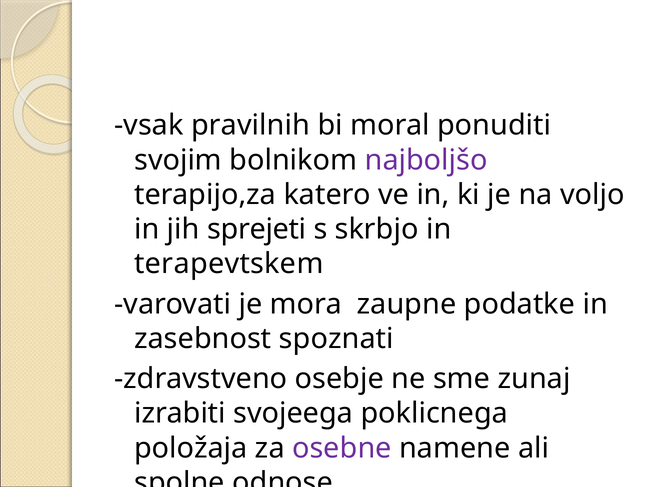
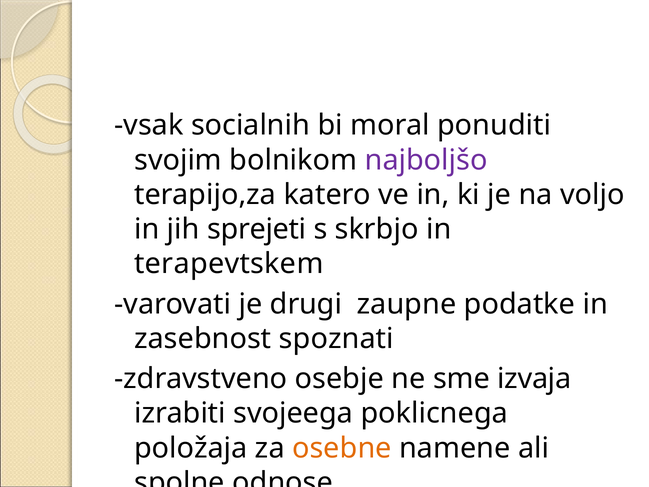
pravilnih: pravilnih -> socialnih (251, 125)
mora: mora -> drugi (306, 304)
zunaj: zunaj -> izvaja (534, 379)
osebne colour: purple -> orange (342, 448)
